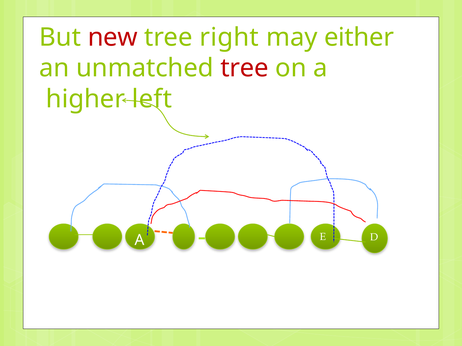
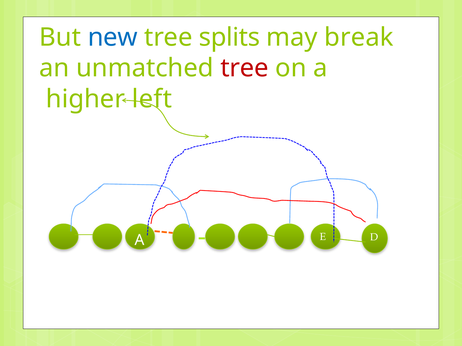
new colour: red -> blue (113, 37)
right: right -> splits (229, 37)
either: either -> break (359, 37)
